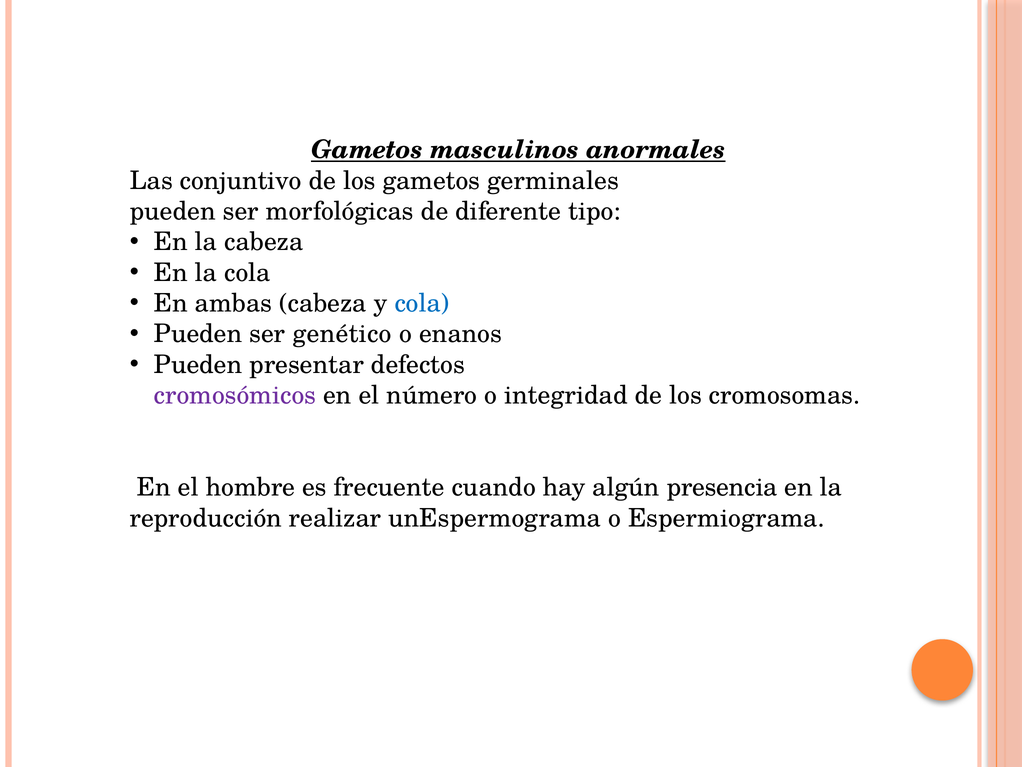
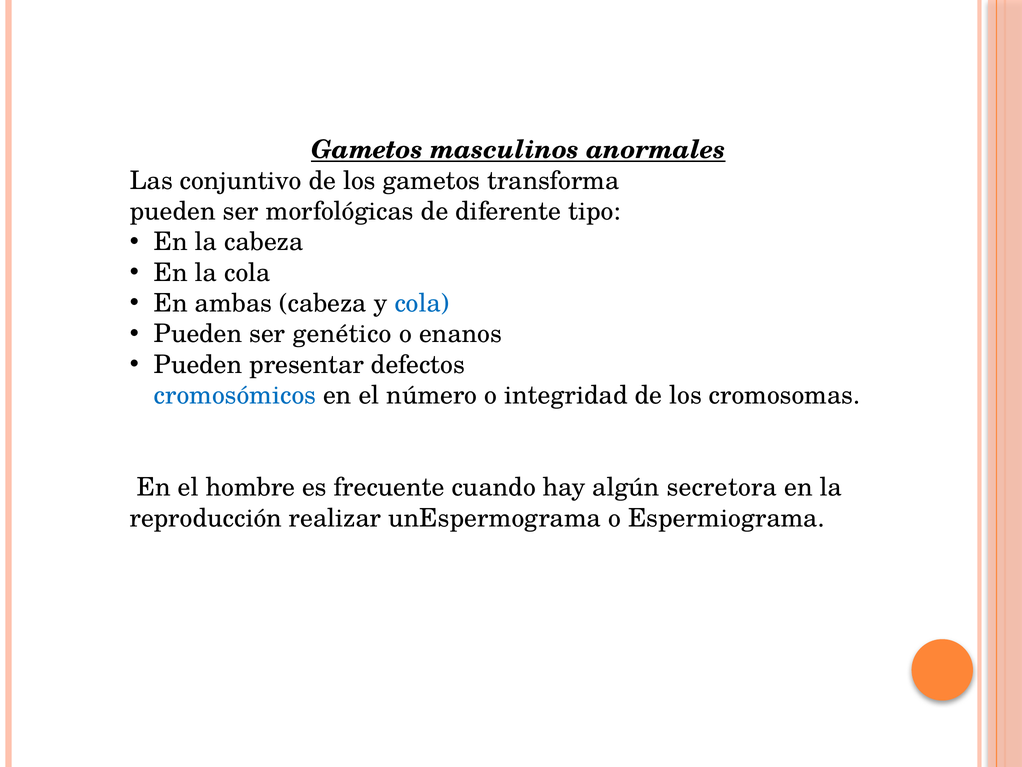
germinales: germinales -> transforma (553, 181)
cromosómicos colour: purple -> blue (235, 395)
presencia: presencia -> secretora (722, 487)
